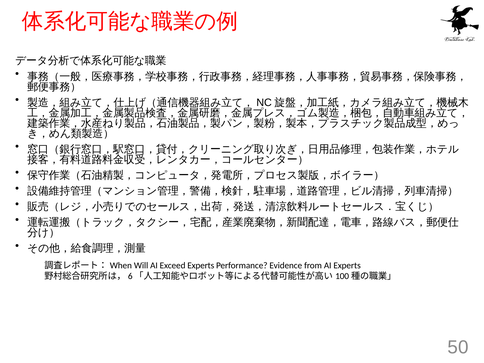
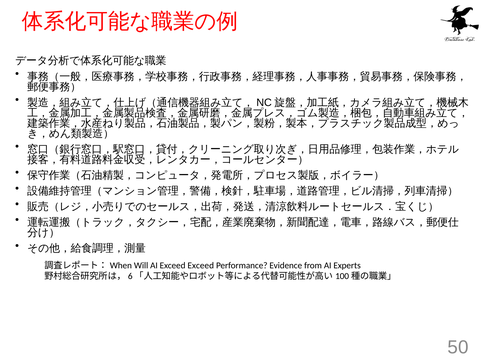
Exceed Experts: Experts -> Exceed (201, 265)
